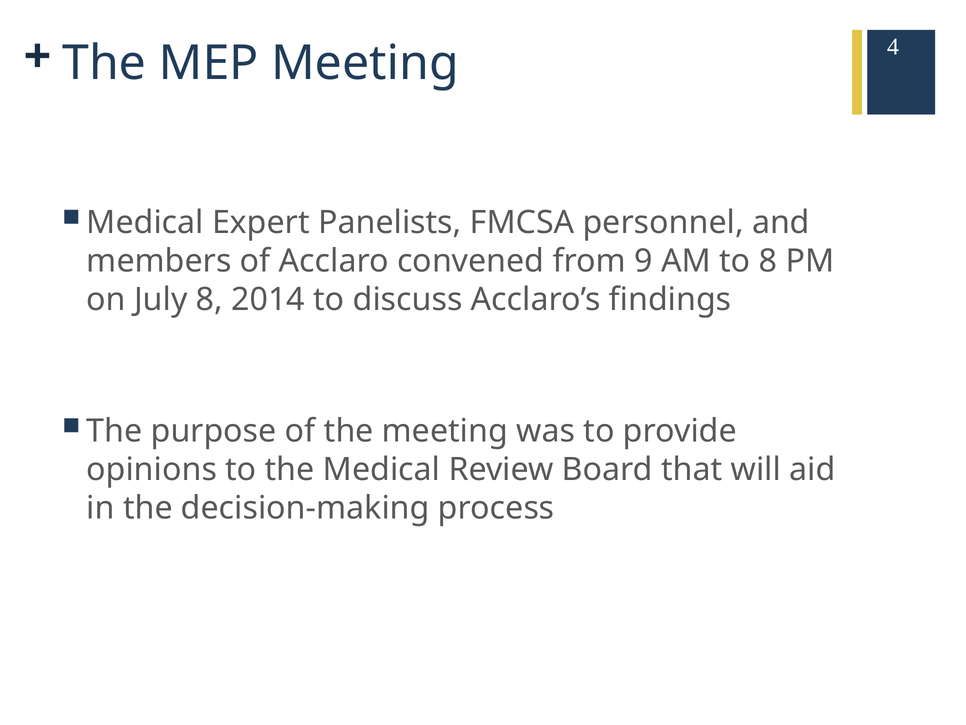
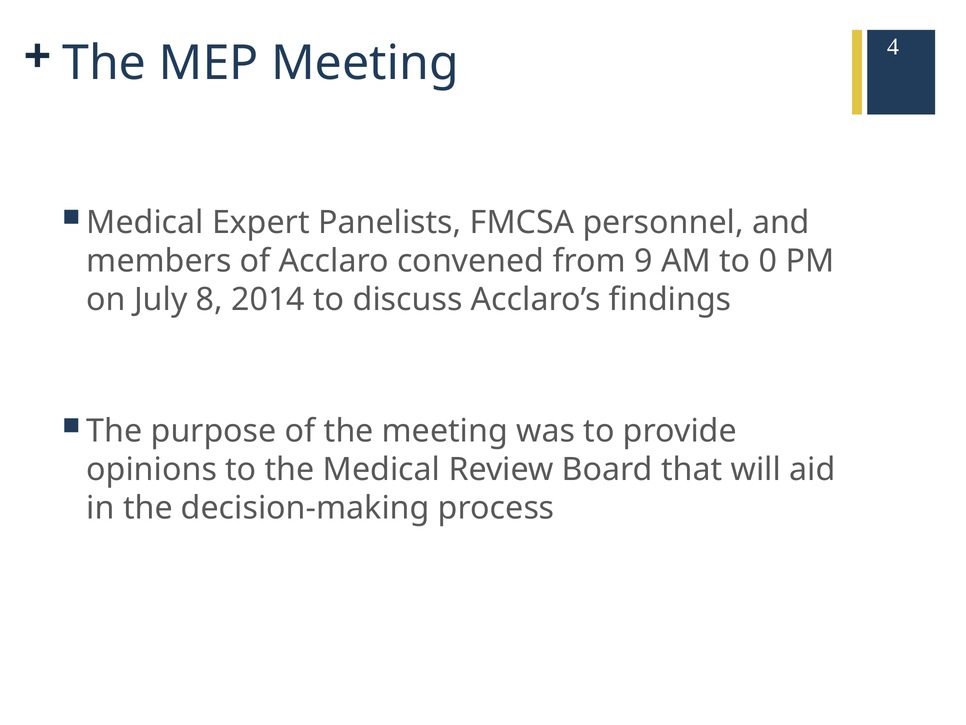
to 8: 8 -> 0 (768, 261)
